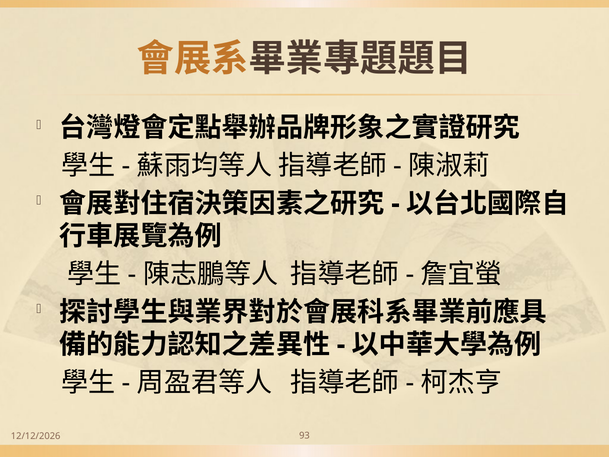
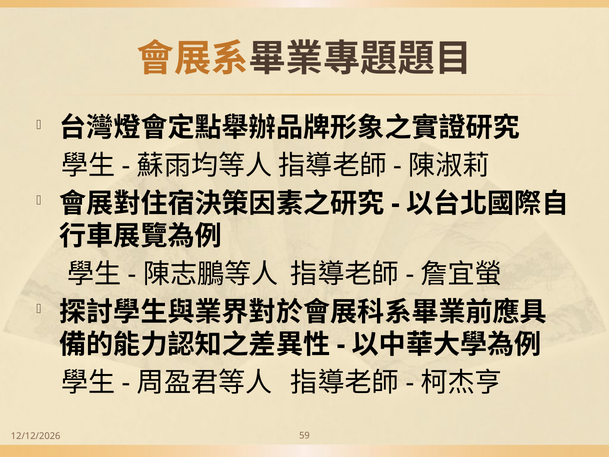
93: 93 -> 59 (304, 436)
